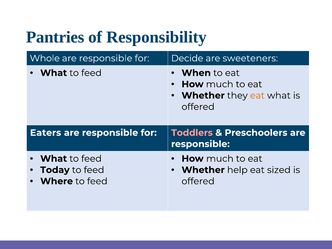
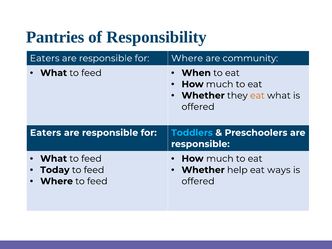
Whole: Whole -> Eaters (45, 58)
for Decide: Decide -> Where (187, 58)
sweeteners: sweeteners -> community (250, 58)
Toddlers colour: pink -> light blue (192, 133)
sized: sized -> ways (279, 170)
